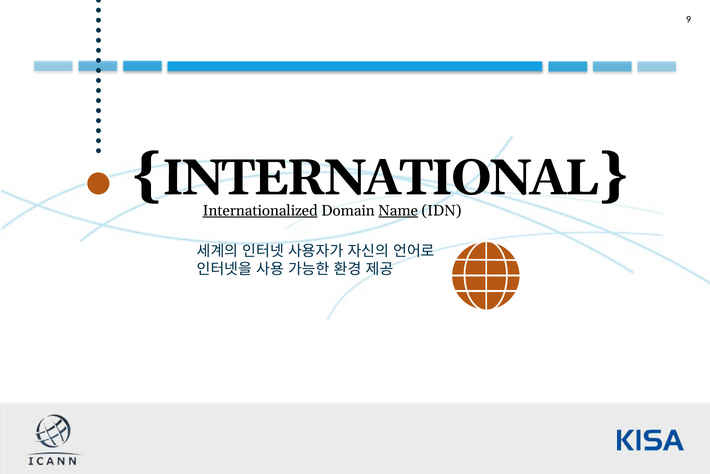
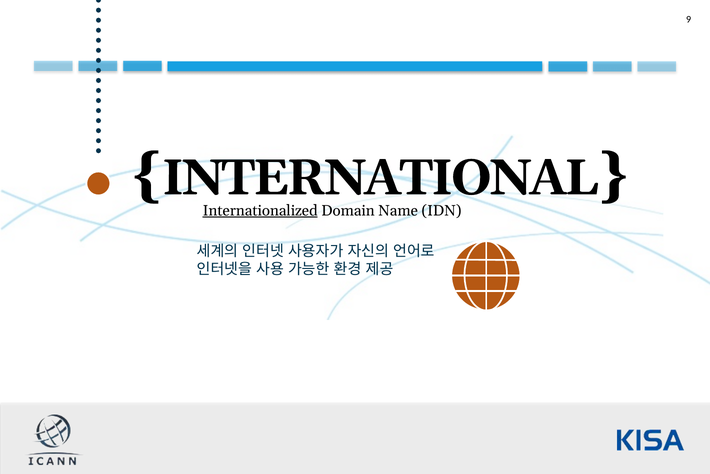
Name underline: present -> none (398, 210)
